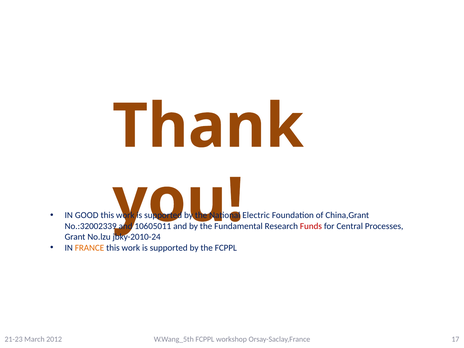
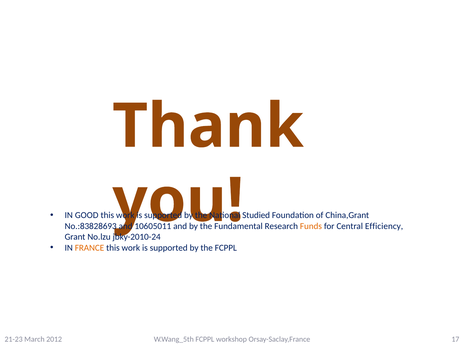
Electric: Electric -> Studied (256, 215)
No.:32002339: No.:32002339 -> No.:83828693 (91, 226)
Funds colour: red -> orange (311, 226)
Processes: Processes -> Efficiency (384, 226)
